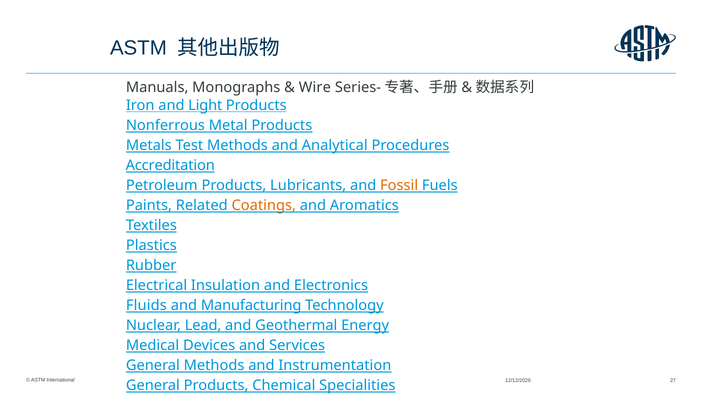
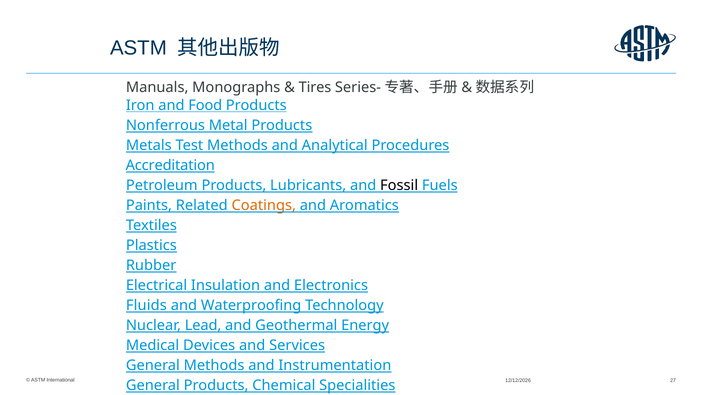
Wire: Wire -> Tires (315, 88)
Light: Light -> Food (205, 105)
Fossil colour: orange -> black (399, 185)
Manufacturing: Manufacturing -> Waterproofing (251, 305)
